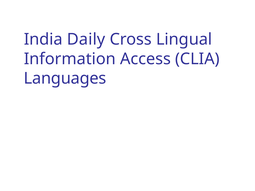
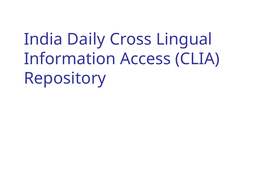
Languages: Languages -> Repository (65, 79)
